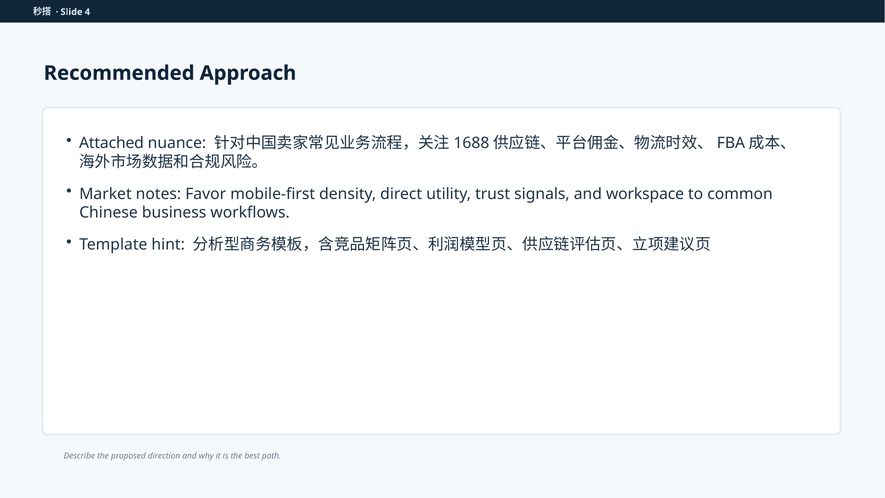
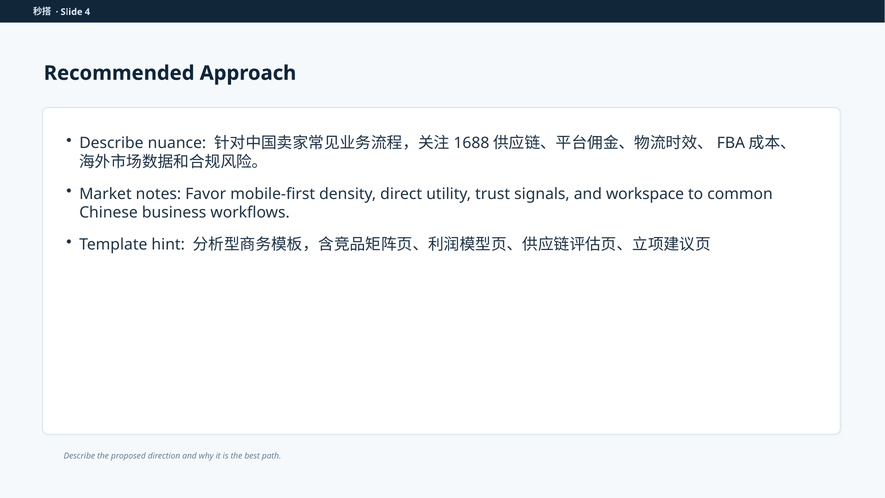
Attached: Attached -> Describe (111, 143)
